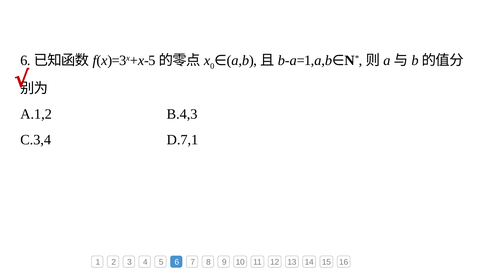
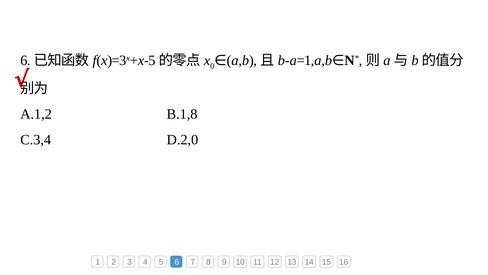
B.4,3: B.4,3 -> B.1,8 (182, 114)
D.7,1: D.7,1 -> D.2,0 (182, 140)
